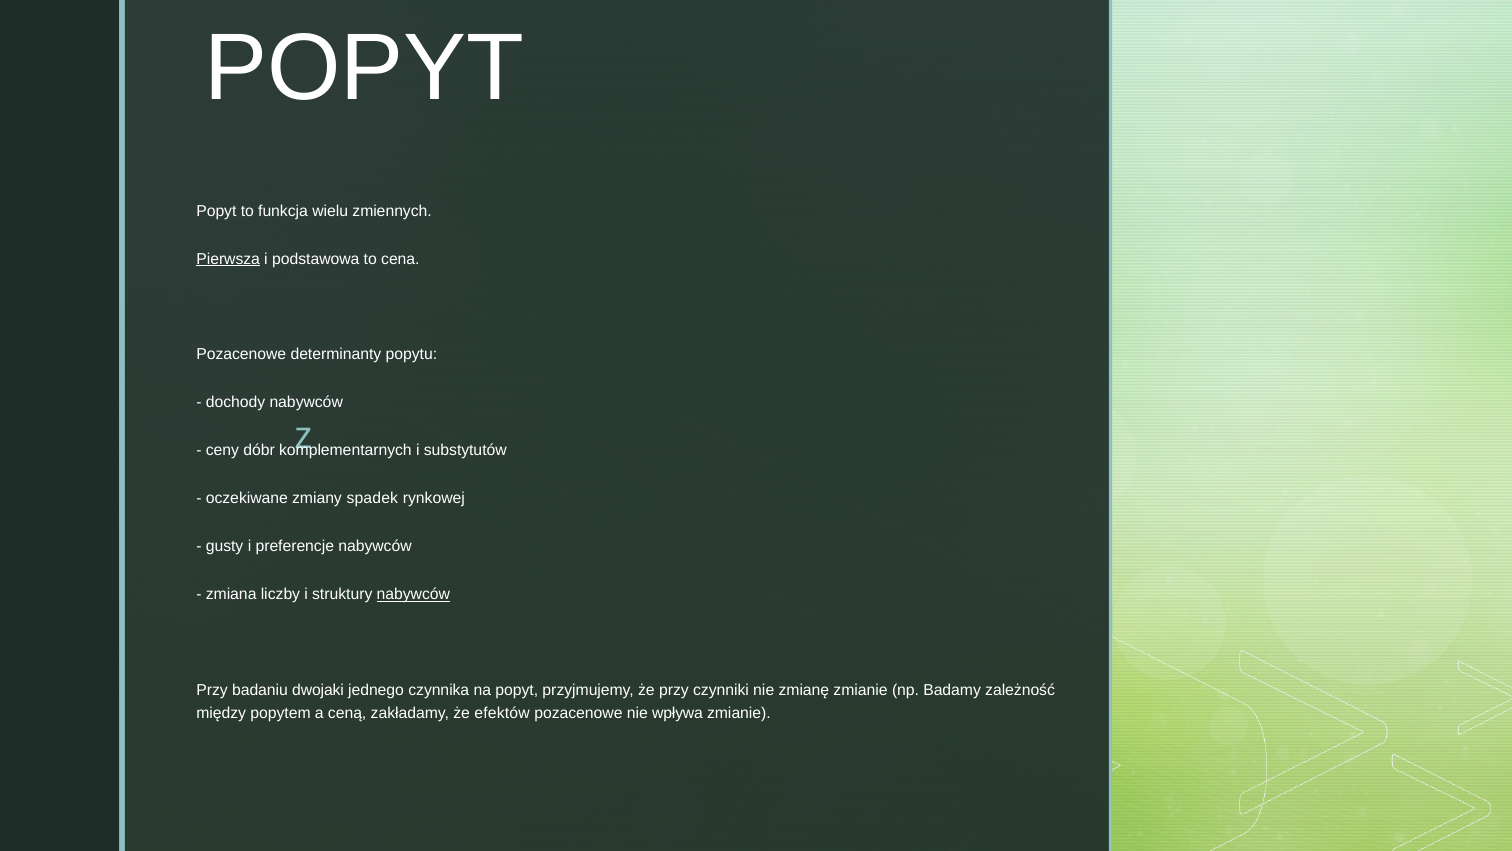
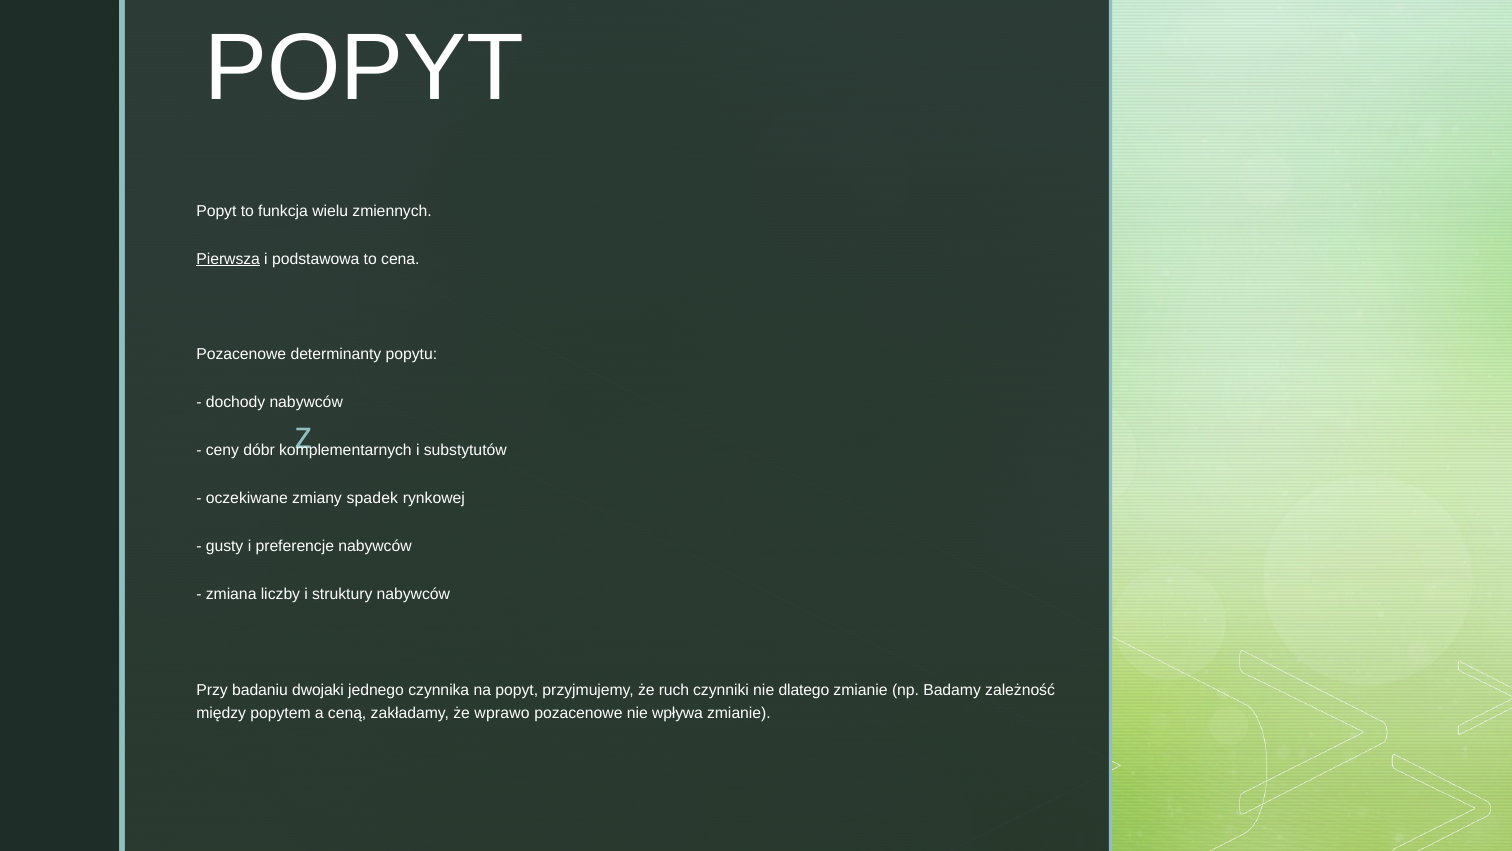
nabywców underline: present -> none (413, 594)
że przy: przy -> ruch (674, 690)
zmianę: zmianę -> dlatego (804, 690)
efektów: efektów -> wprawo (502, 712)
